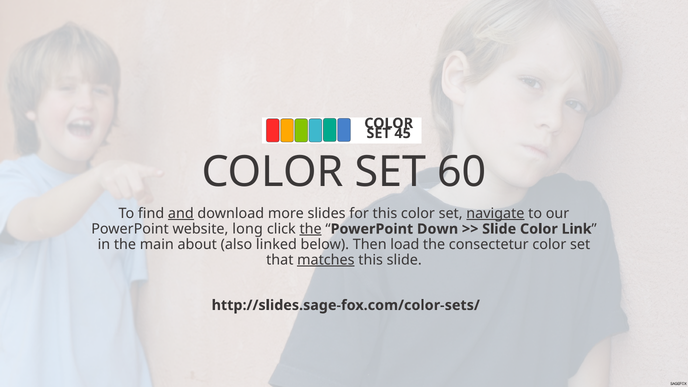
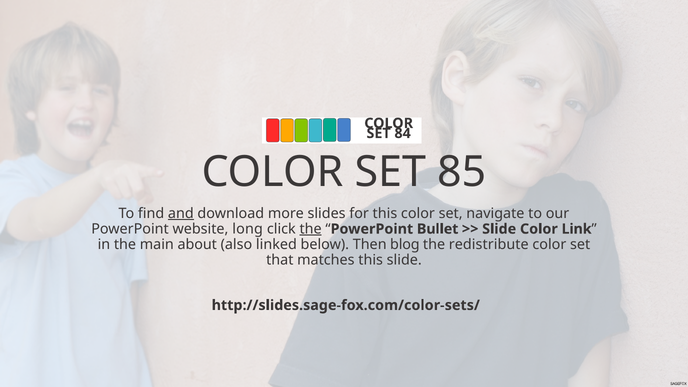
45: 45 -> 84 (403, 133)
60: 60 -> 85 (462, 172)
navigate underline: present -> none (495, 214)
Down: Down -> Bullet (438, 229)
load: load -> blog (405, 244)
consectetur: consectetur -> redistribute (489, 244)
matches underline: present -> none (326, 260)
